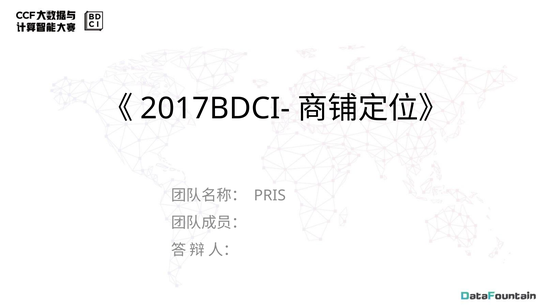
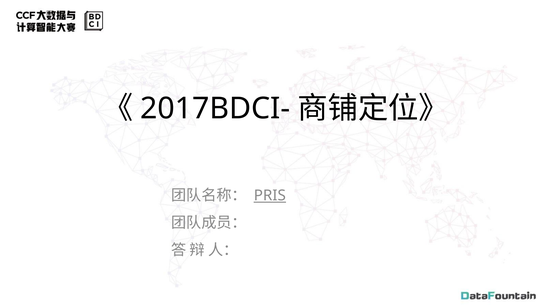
PRIS underline: none -> present (270, 196)
